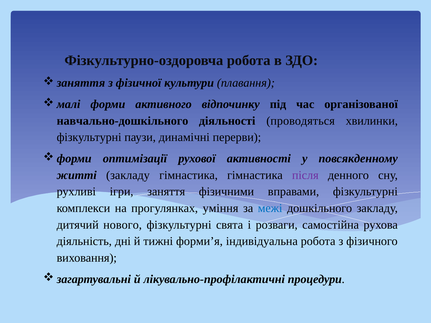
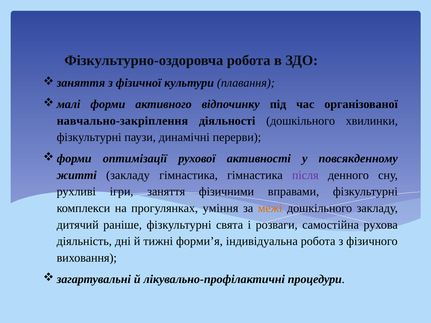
навчально-дошкільного: навчально-дошкільного -> навчально-закріплення (122, 121)
діяльності проводяться: проводяться -> дошкільного (301, 121)
межі colour: blue -> orange (270, 208)
нового: нового -> раніше (123, 225)
